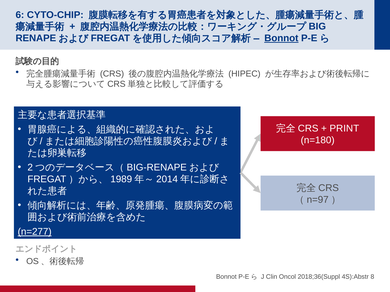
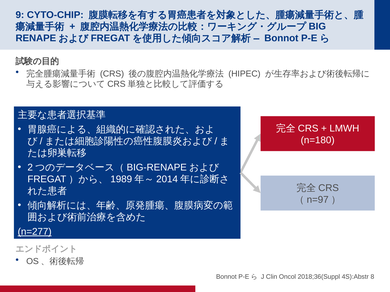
6: 6 -> 9 (20, 15)
Bonnot underline: present -> none (281, 38)
PRINT: PRINT -> LMWH (344, 129)
